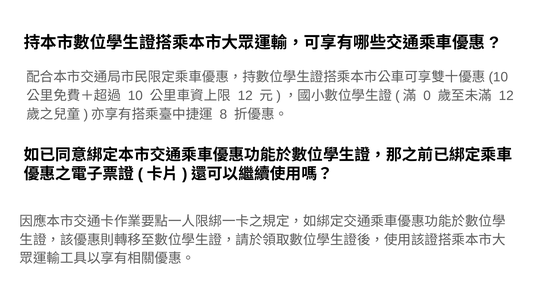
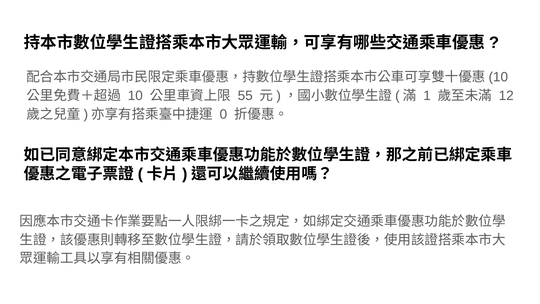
12: 12 -> 55 (245, 96)
0: 0 -> 1 (427, 96)
8: 8 -> 0 (223, 114)
